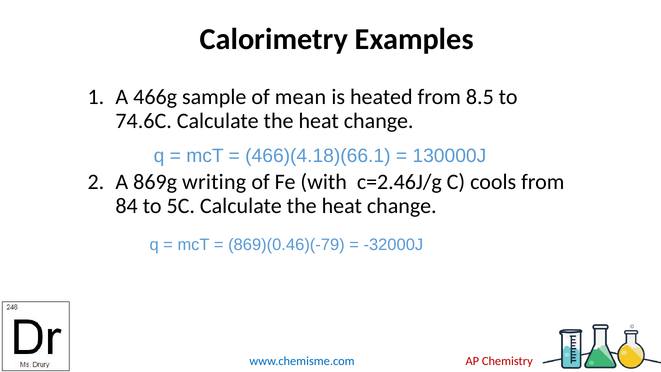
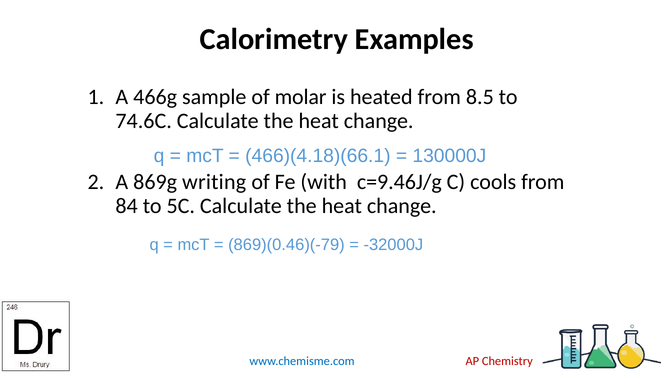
mean: mean -> molar (301, 97)
c=2.46J/g: c=2.46J/g -> c=9.46J/g (399, 182)
